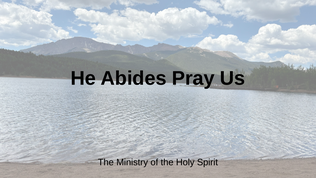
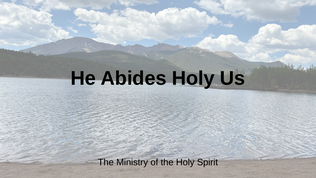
Abides Pray: Pray -> Holy (193, 78)
